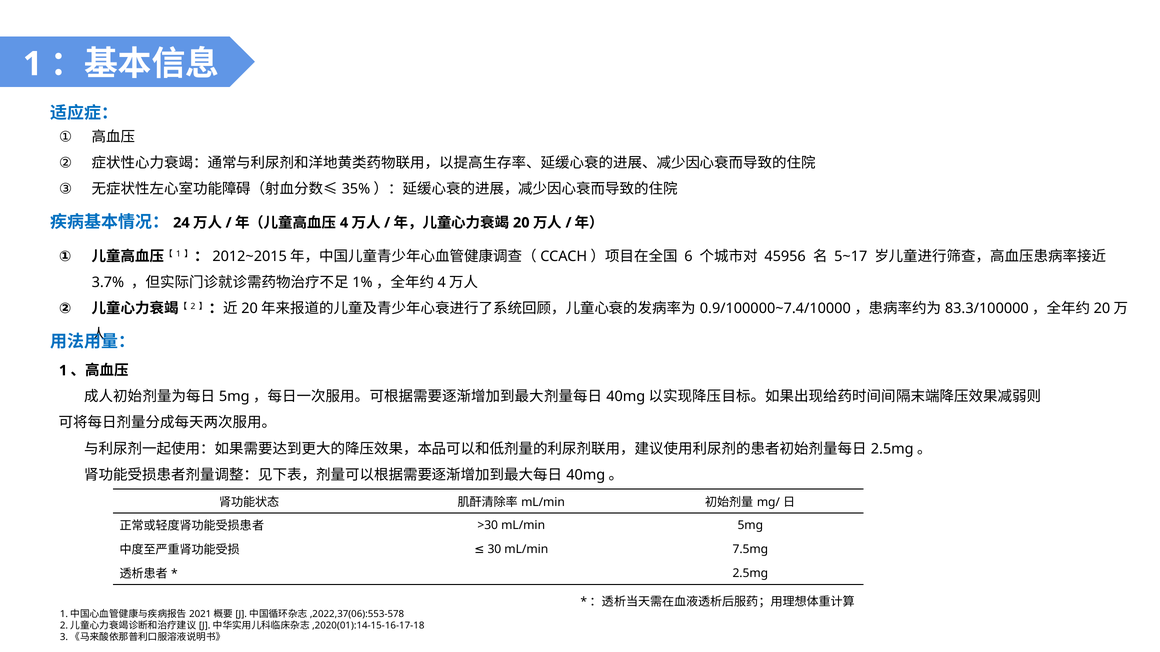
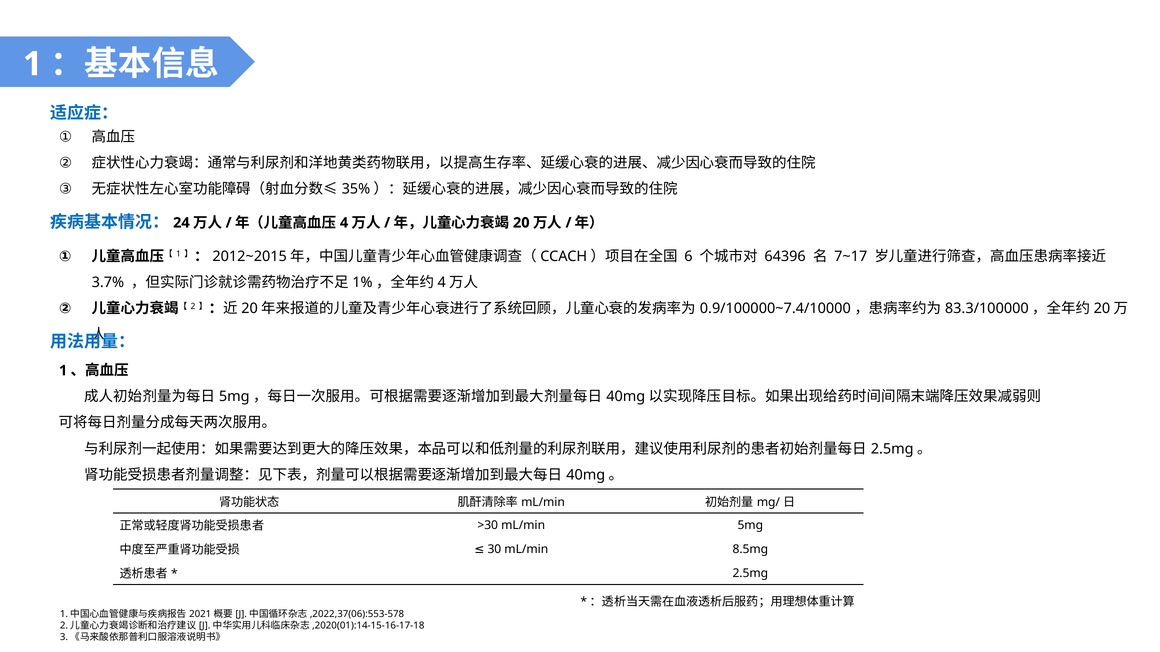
45956: 45956 -> 64396 (785, 257)
5~17: 5~17 -> 7~17 (851, 257)
7.5mg: 7.5mg -> 8.5mg (750, 550)
